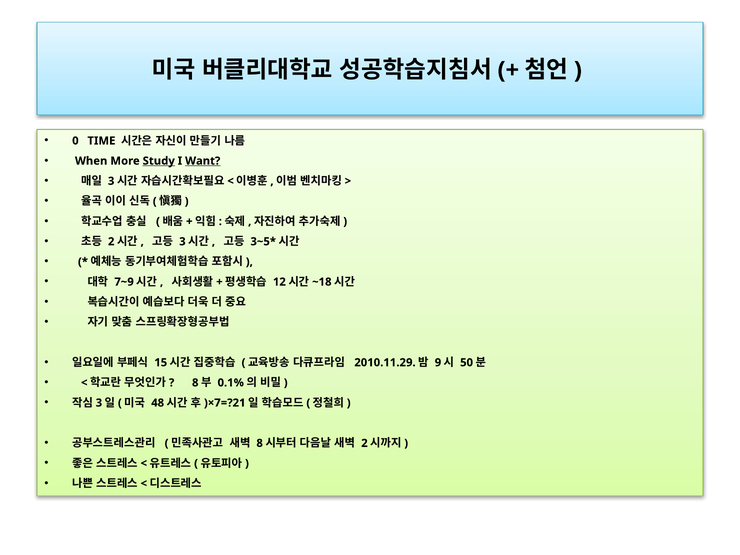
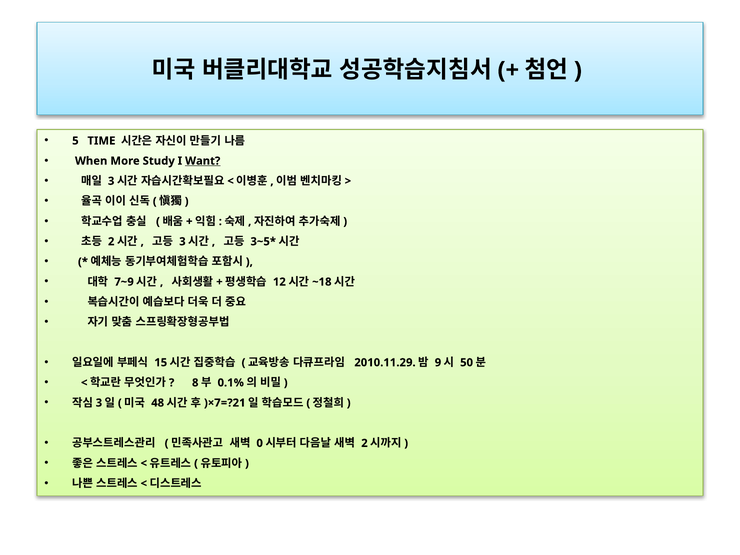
0: 0 -> 5 (75, 141)
Study underline: present -> none (159, 161)
8: 8 -> 0 (260, 443)
